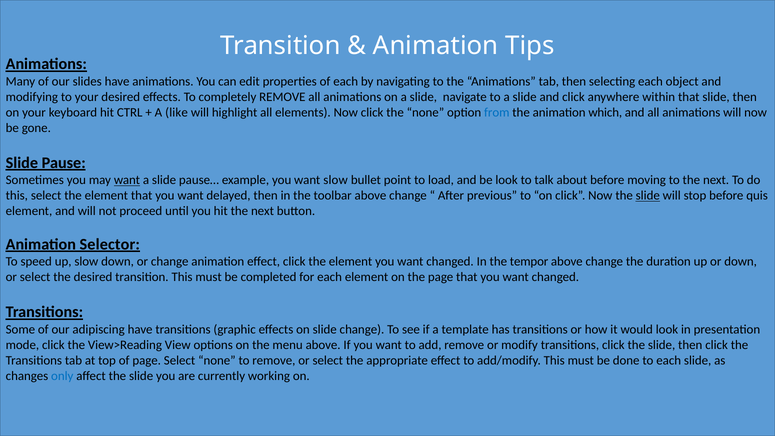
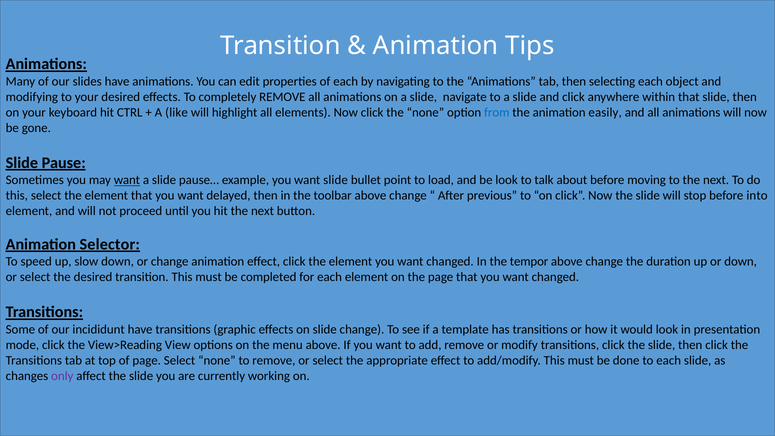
which: which -> easily (605, 112)
want slow: slow -> slide (336, 180)
slide underline: present -> none (648, 196)
quis: quis -> into (757, 196)
adipiscing: adipiscing -> incididunt (99, 329)
only colour: blue -> purple (62, 376)
